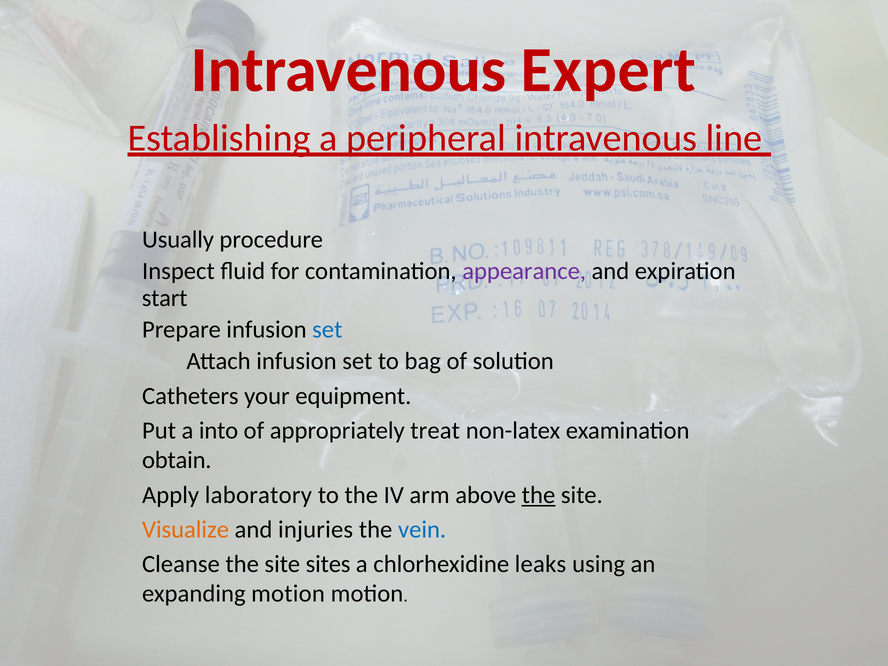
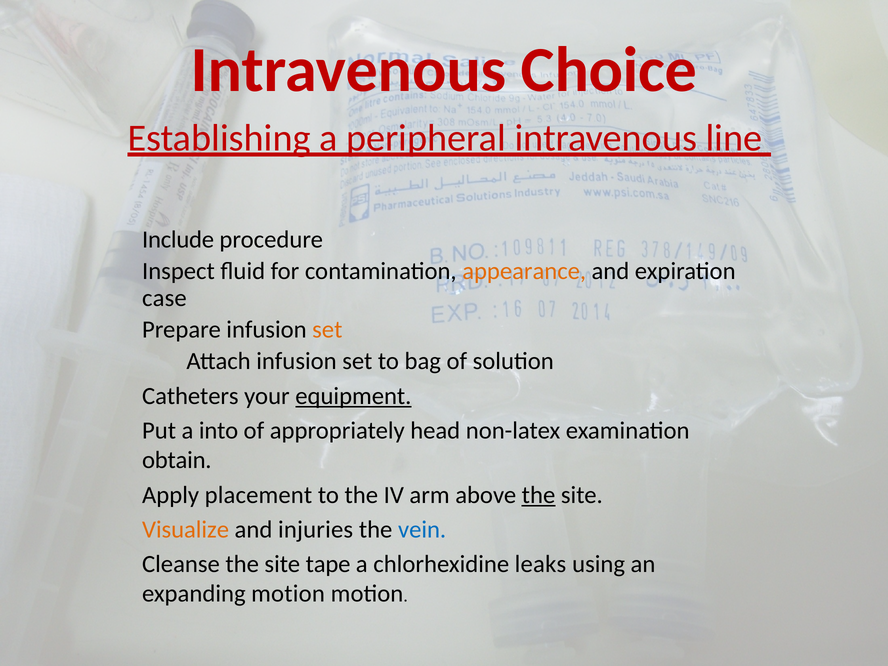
Expert: Expert -> Choice (609, 70)
Usually: Usually -> Include (178, 240)
appearance colour: purple -> orange (524, 271)
start: start -> case (164, 298)
set colour: blue -> orange (327, 330)
equipment underline: none -> present (353, 396)
treat: treat -> head (435, 431)
laboratory: laboratory -> placement (258, 495)
sites: sites -> tape (328, 564)
